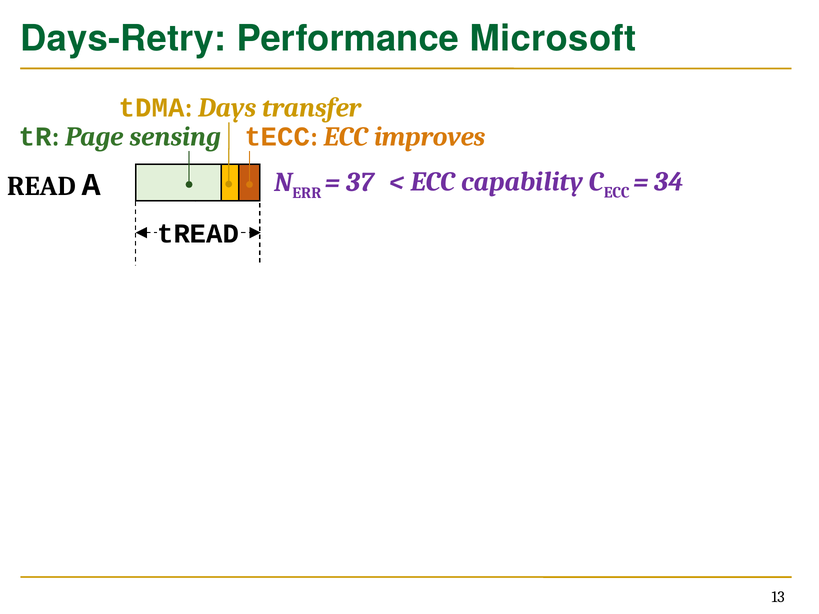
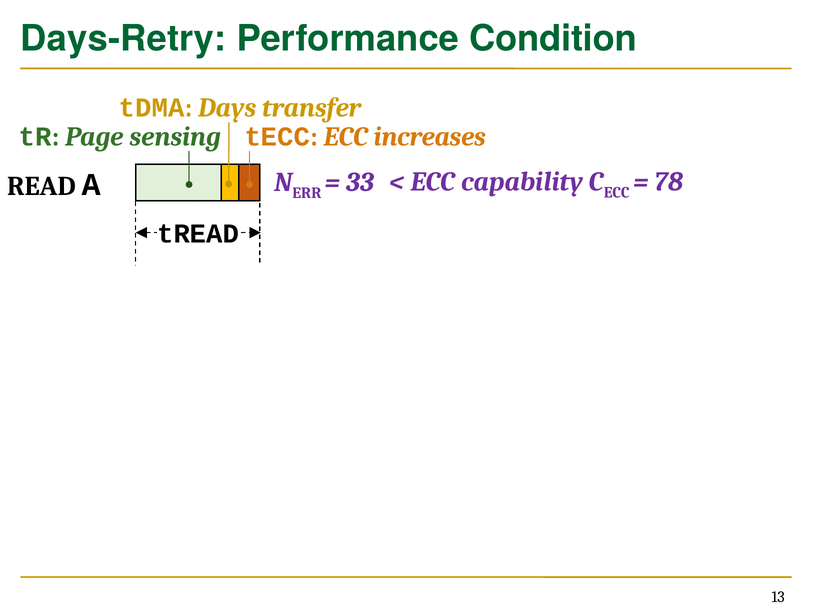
Microsoft: Microsoft -> Condition (553, 39)
improves: improves -> increases (430, 137)
37: 37 -> 33 (360, 182)
34: 34 -> 78 (669, 182)
